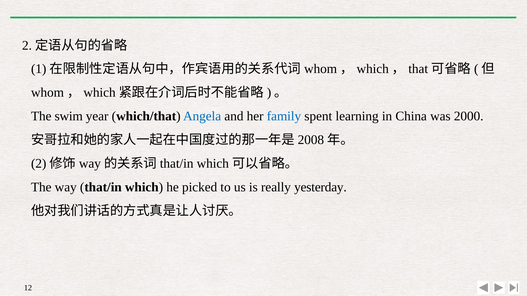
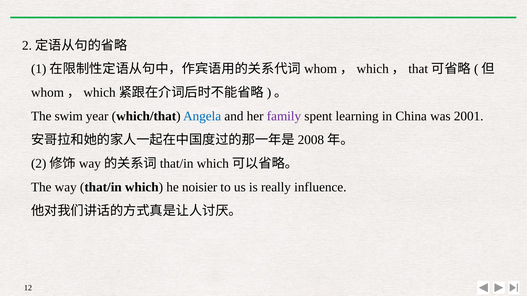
family colour: blue -> purple (284, 116)
2000: 2000 -> 2001 (469, 116)
picked: picked -> noisier (200, 187)
yesterday: yesterday -> influence (320, 187)
